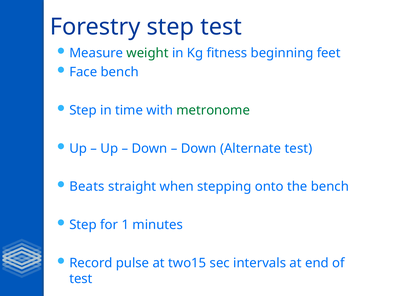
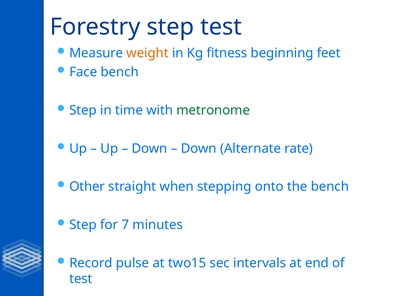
weight colour: green -> orange (148, 53)
Alternate test: test -> rate (299, 149)
Beats: Beats -> Other (87, 187)
1: 1 -> 7 (125, 225)
